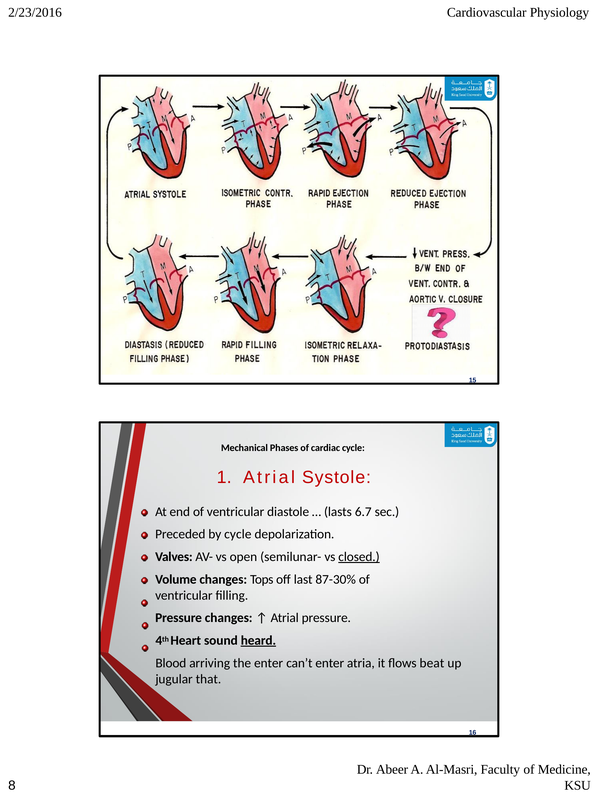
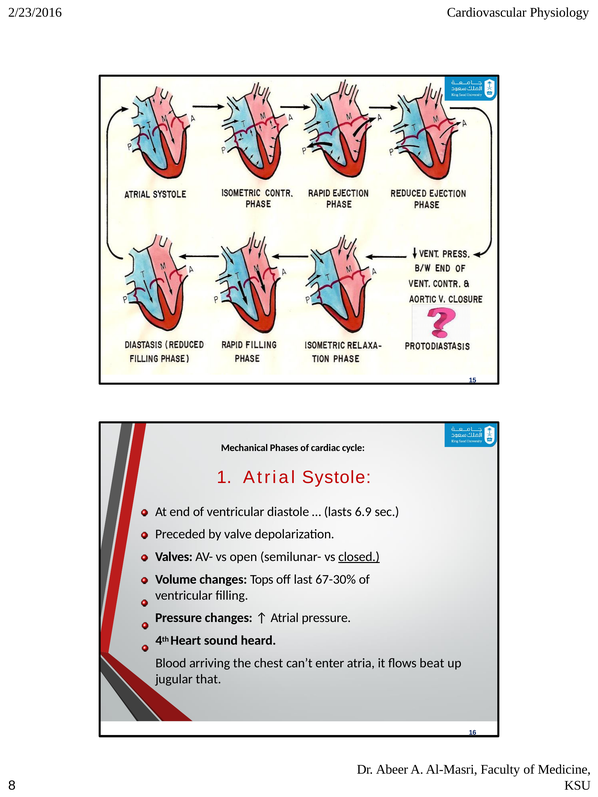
6.7: 6.7 -> 6.9 (363, 512)
by cycle: cycle -> valve (238, 534)
87-30%: 87-30% -> 67-30% (336, 580)
heard underline: present -> none (258, 641)
the enter: enter -> chest (269, 663)
